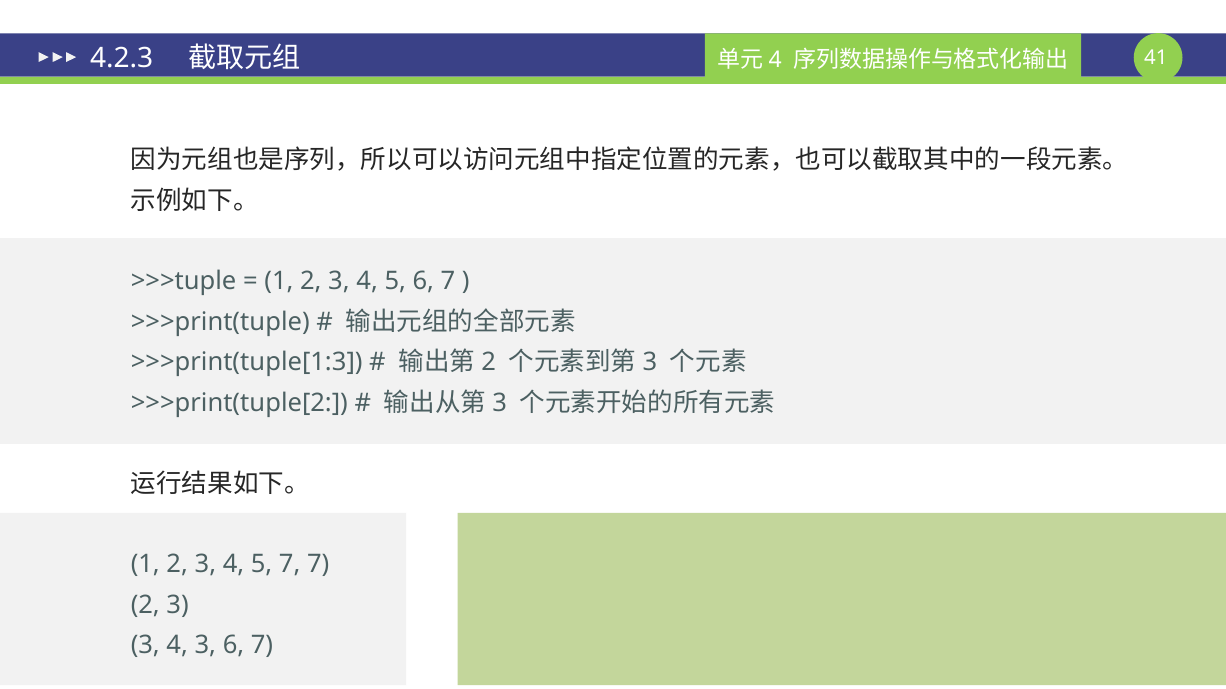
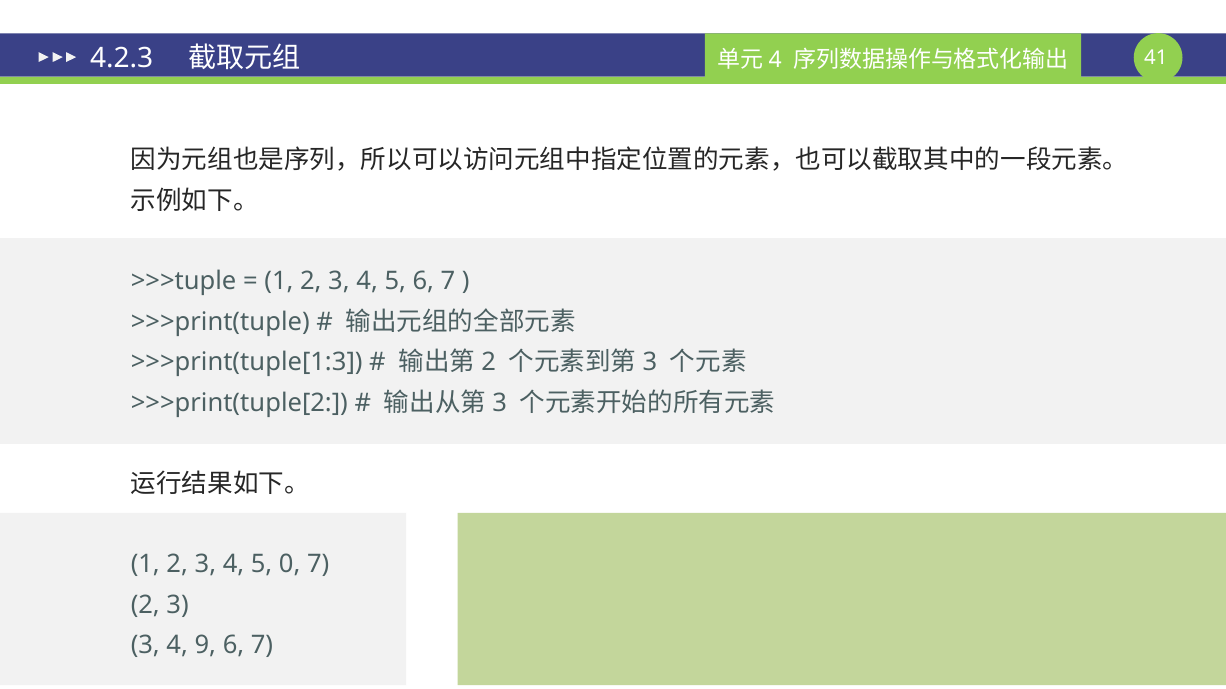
5 7: 7 -> 0 (290, 565)
4 3: 3 -> 9 (205, 646)
